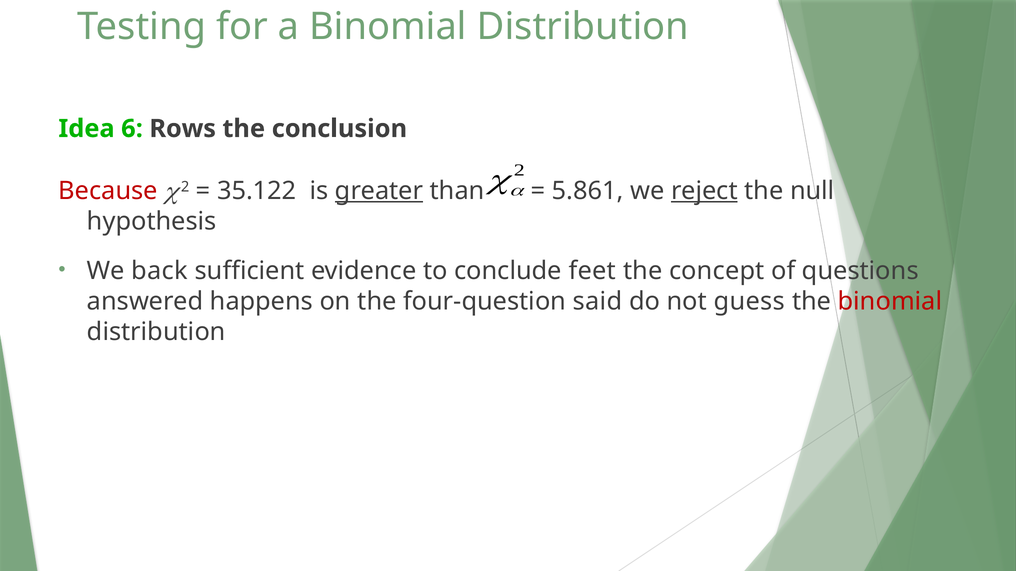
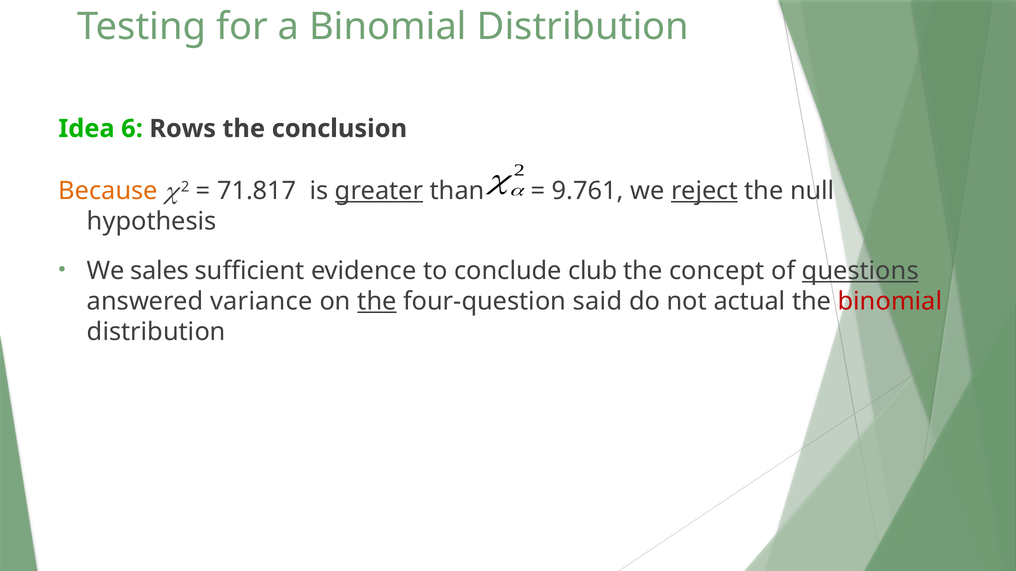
35.122: 35.122 -> 71.817 (257, 191)
5.861: 5.861 -> 9.761 (588, 191)
Because colour: red -> orange (108, 191)
back: back -> sales (160, 271)
feet: feet -> club (593, 271)
questions underline: none -> present (860, 271)
happens: happens -> variance (261, 301)
the underline: none -> present (377, 301)
guess: guess -> actual (750, 301)
